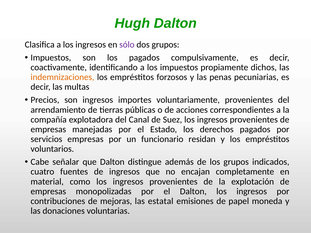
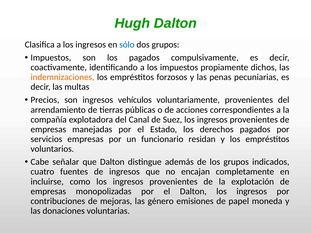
sólo colour: purple -> blue (127, 45)
importes: importes -> vehículos (135, 100)
material: material -> incluirse (47, 182)
estatal: estatal -> género (161, 201)
